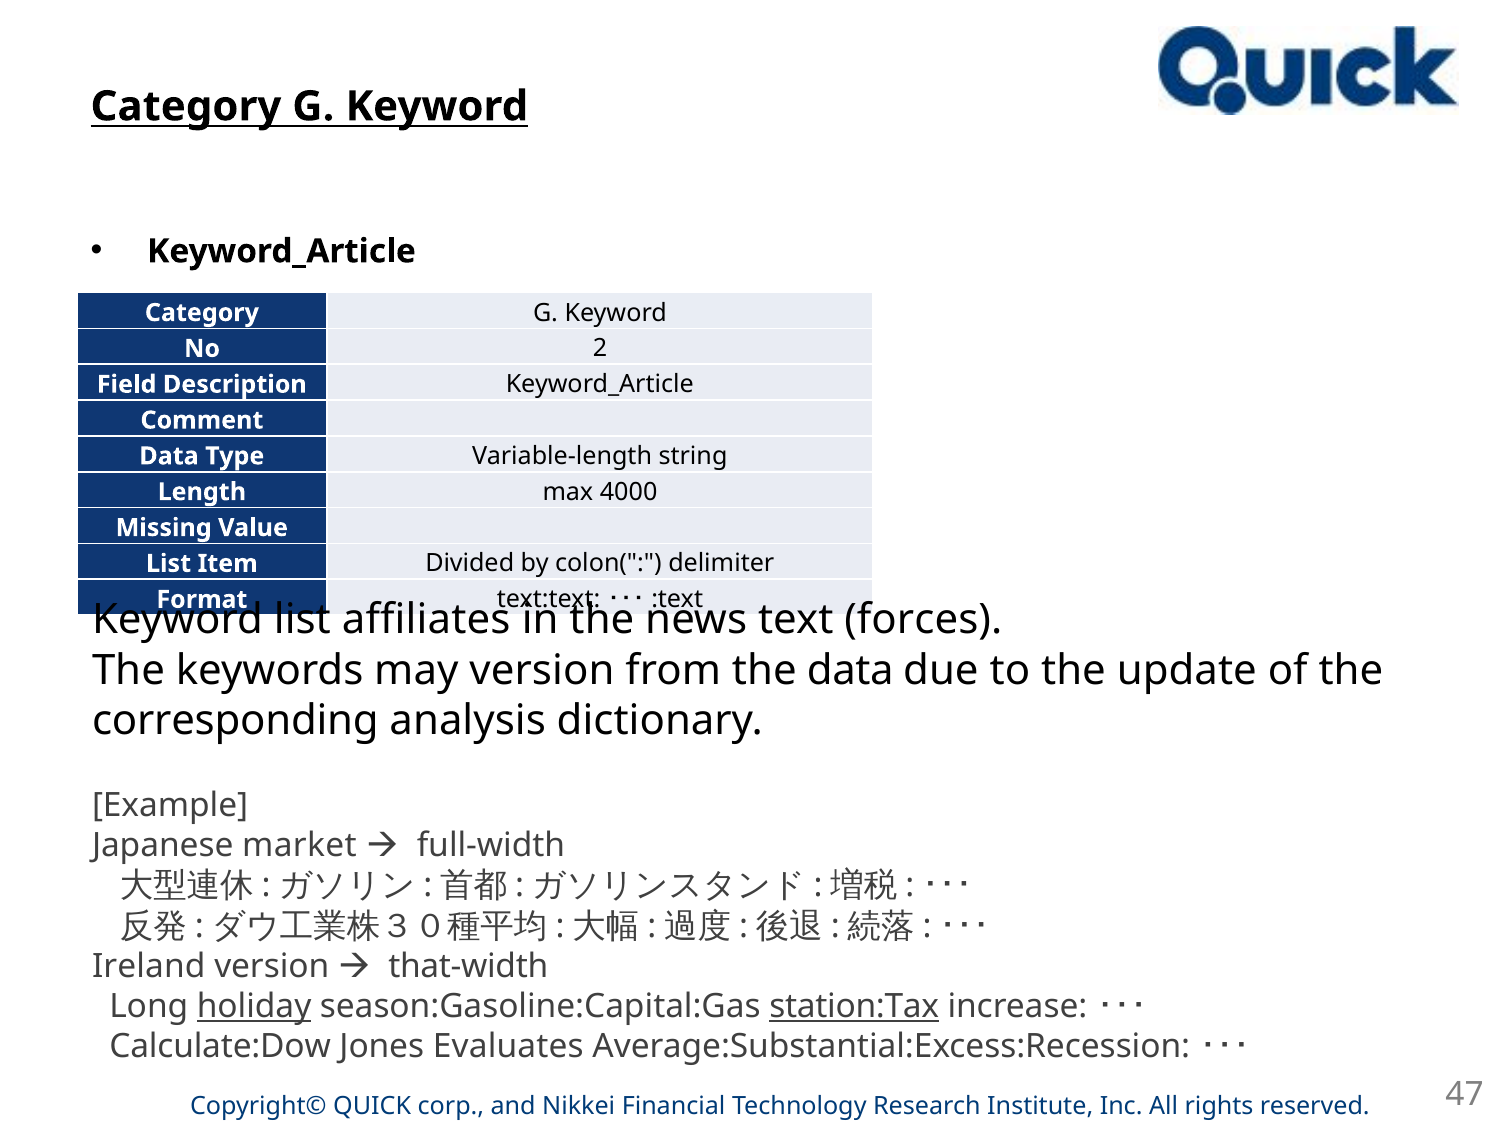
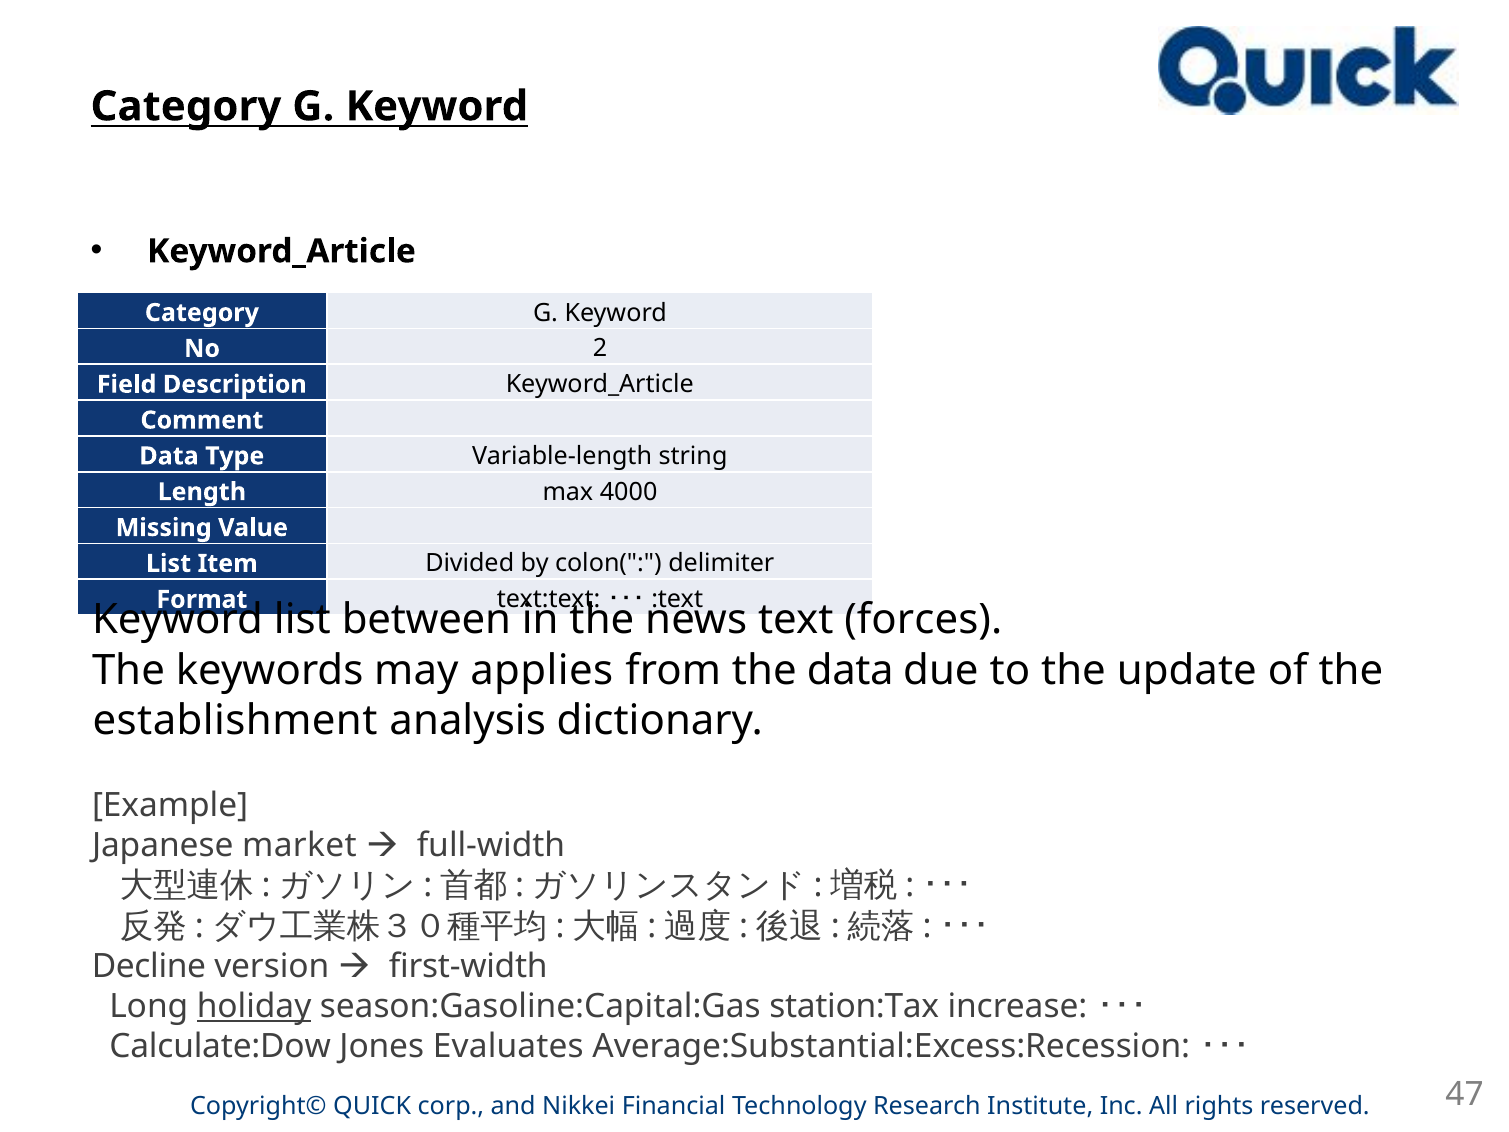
affiliates: affiliates -> between (426, 620)
may version: version -> applies (542, 670)
corresponding: corresponding -> establishment (235, 720)
Ireland: Ireland -> Decline (149, 966)
that-width: that-width -> first-width (468, 966)
station:Tax underline: present -> none (854, 1006)
